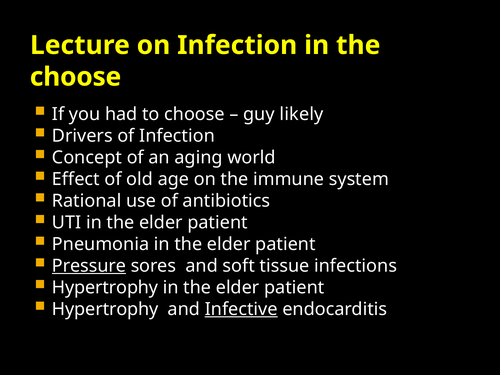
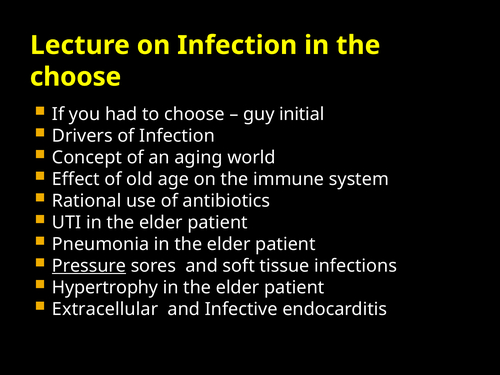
likely: likely -> initial (302, 114)
Hypertrophy: Hypertrophy -> Extracellular (105, 309)
Infective underline: present -> none (241, 309)
